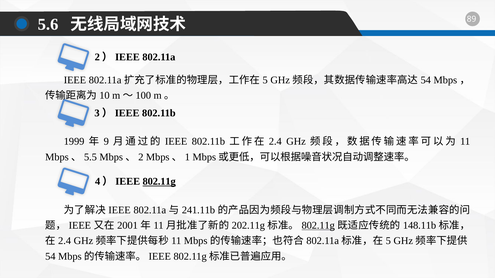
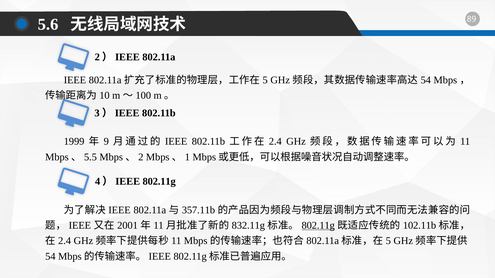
802.11g underline: present -> none (159, 182)
241.11b: 241.11b -> 357.11b (198, 210)
202.11g: 202.11g -> 832.11g (248, 226)
148.11b: 148.11b -> 102.11b (420, 226)
